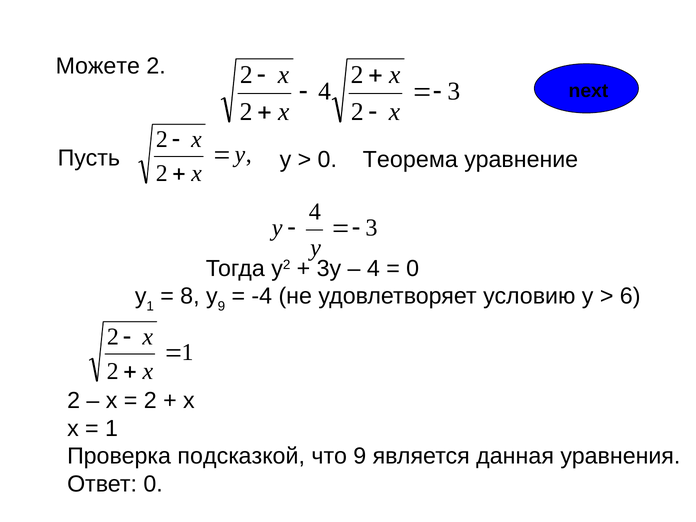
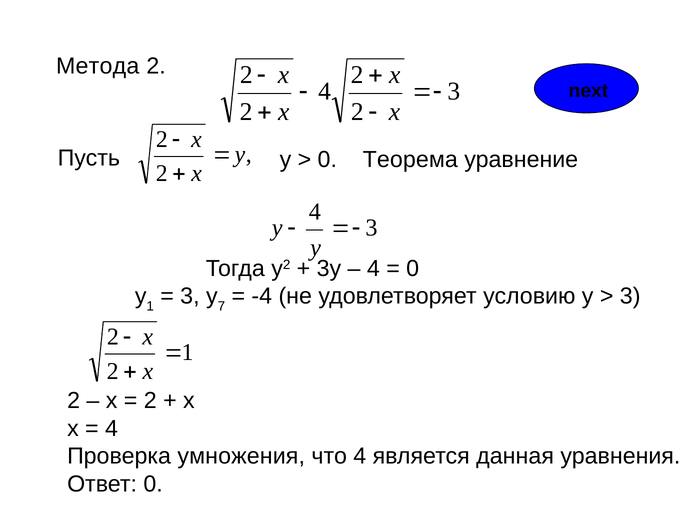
Можете: Можете -> Метода (98, 66)
8: 8 -> 3 (190, 296)
9: 9 -> 7 (221, 306)
6: 6 -> 3 (630, 296)
1: 1 -> 4 (112, 428)
подсказкой: подсказкой -> умножения (241, 456)
что 9: 9 -> 4 (360, 456)
